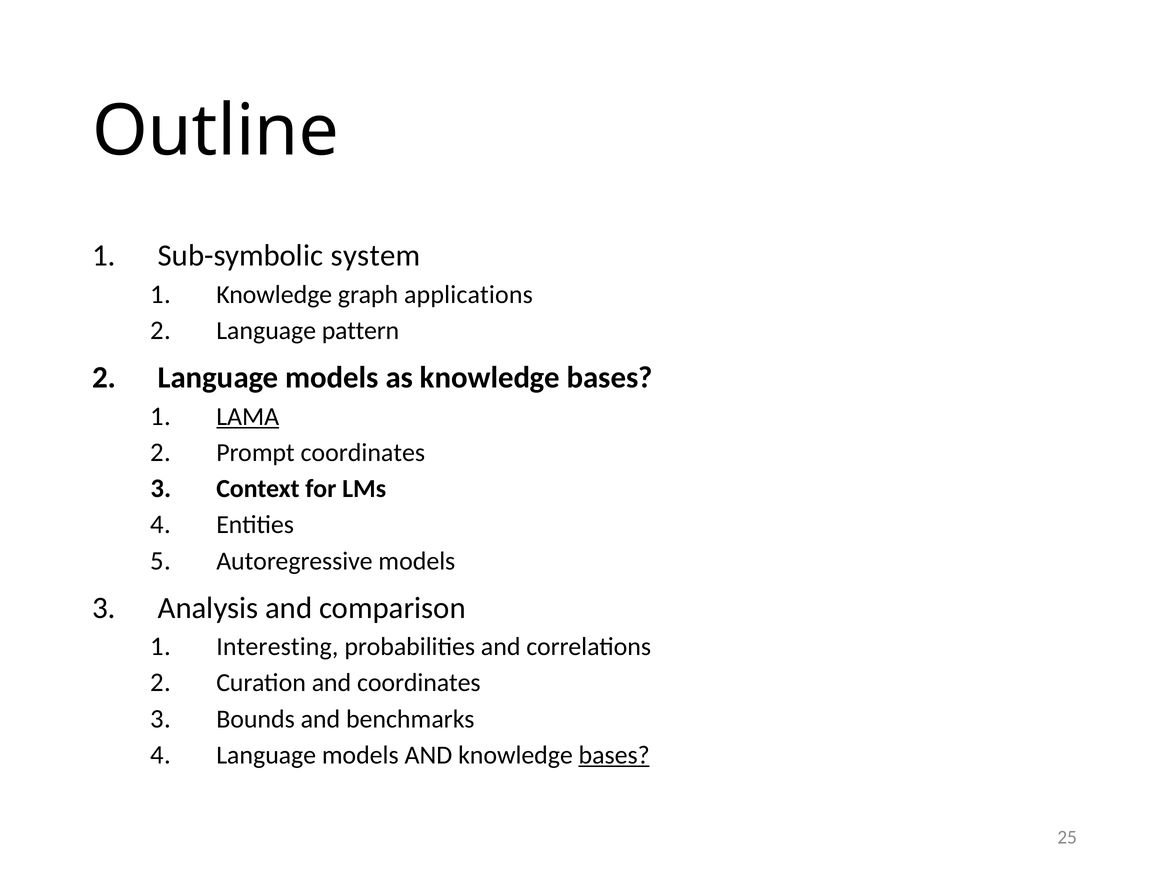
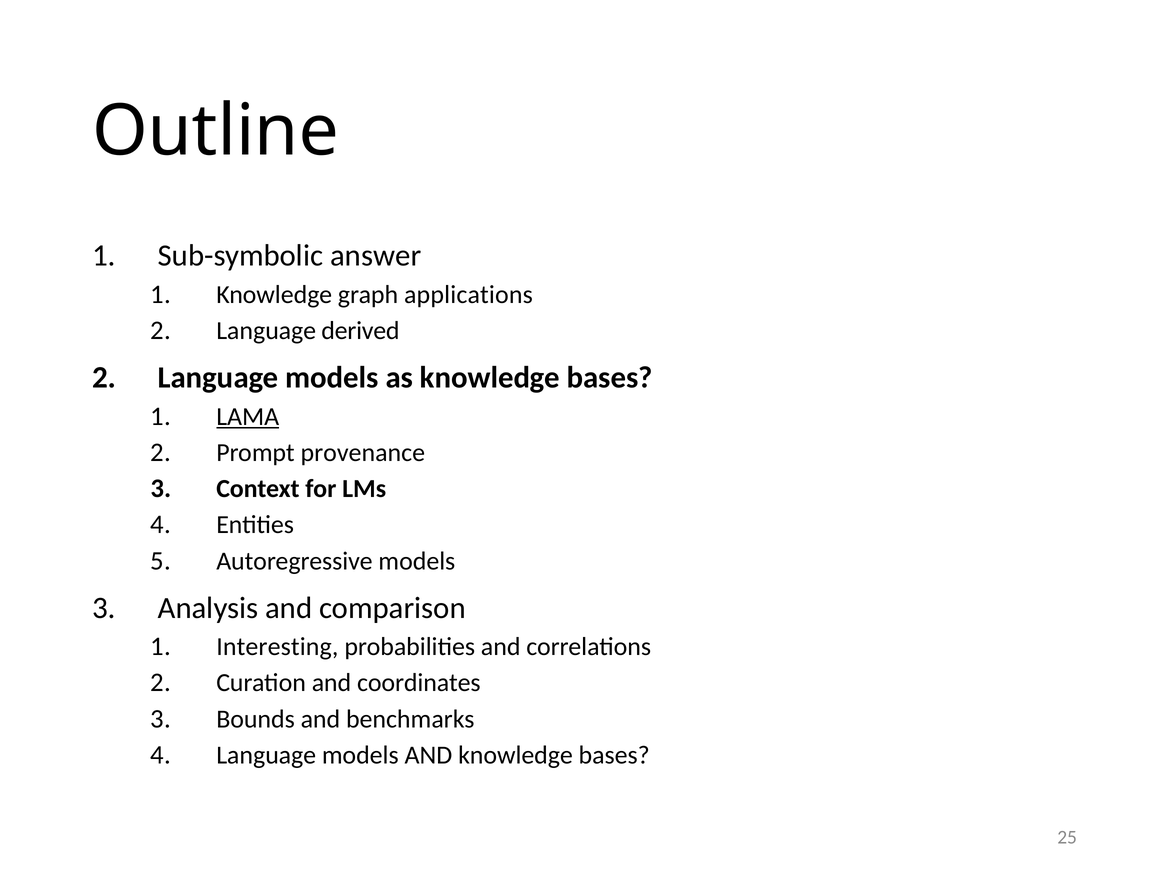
system: system -> answer (376, 256)
pattern: pattern -> derived (360, 331)
Prompt coordinates: coordinates -> provenance (363, 452)
bases underline: present -> none (614, 755)
